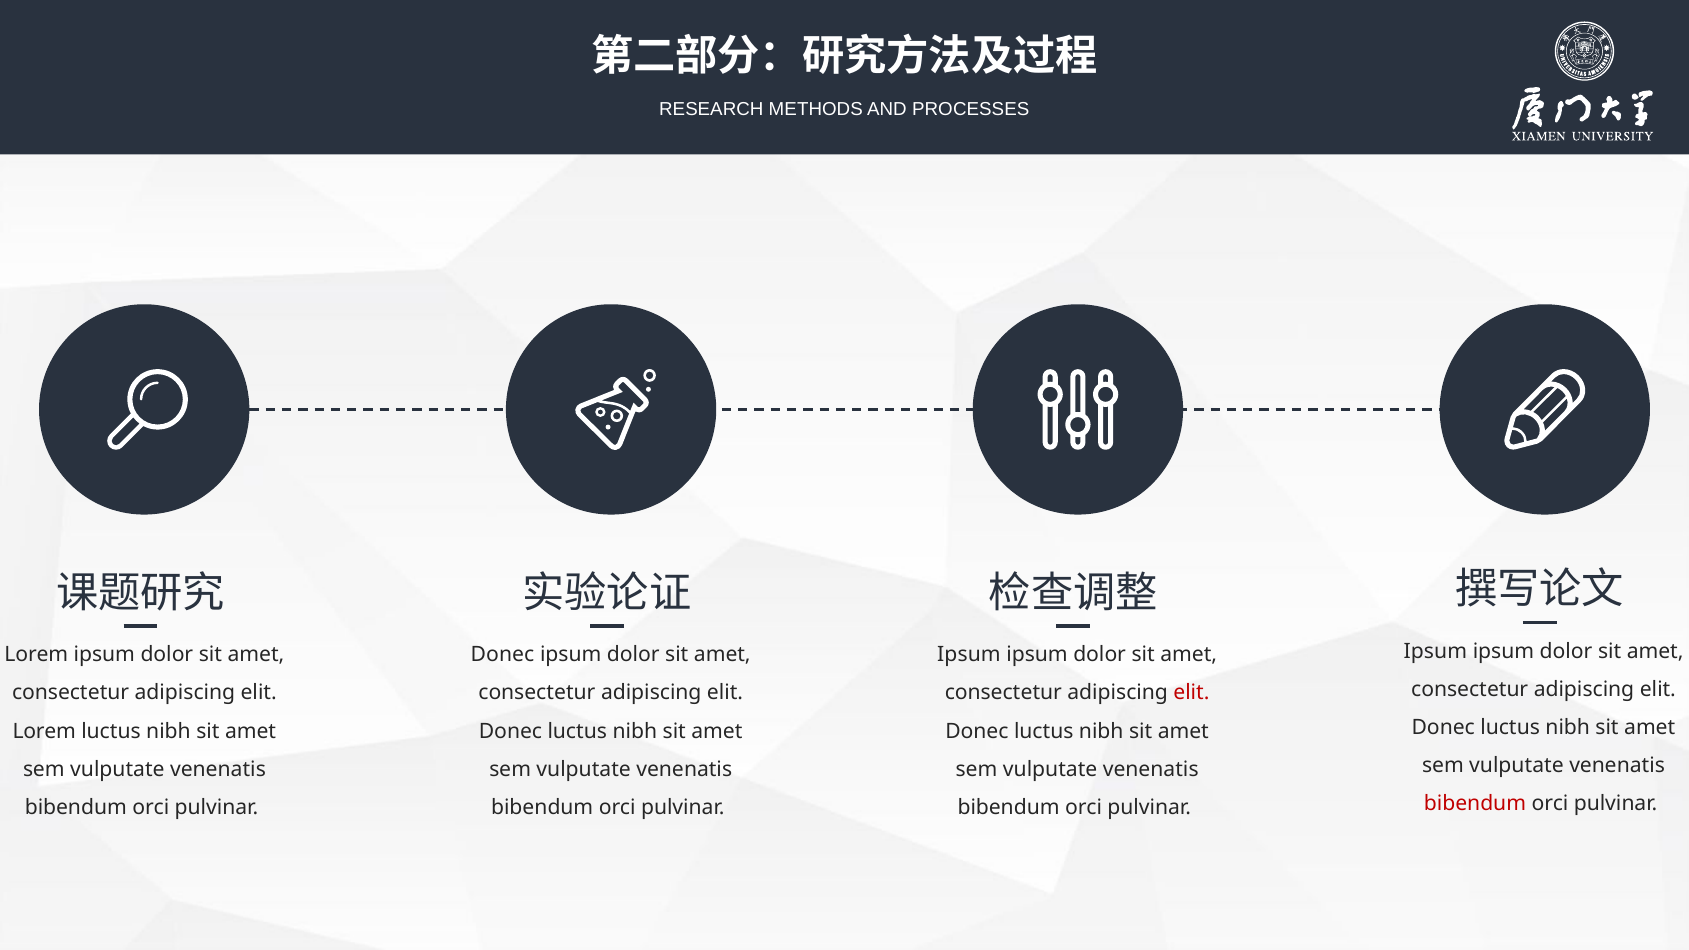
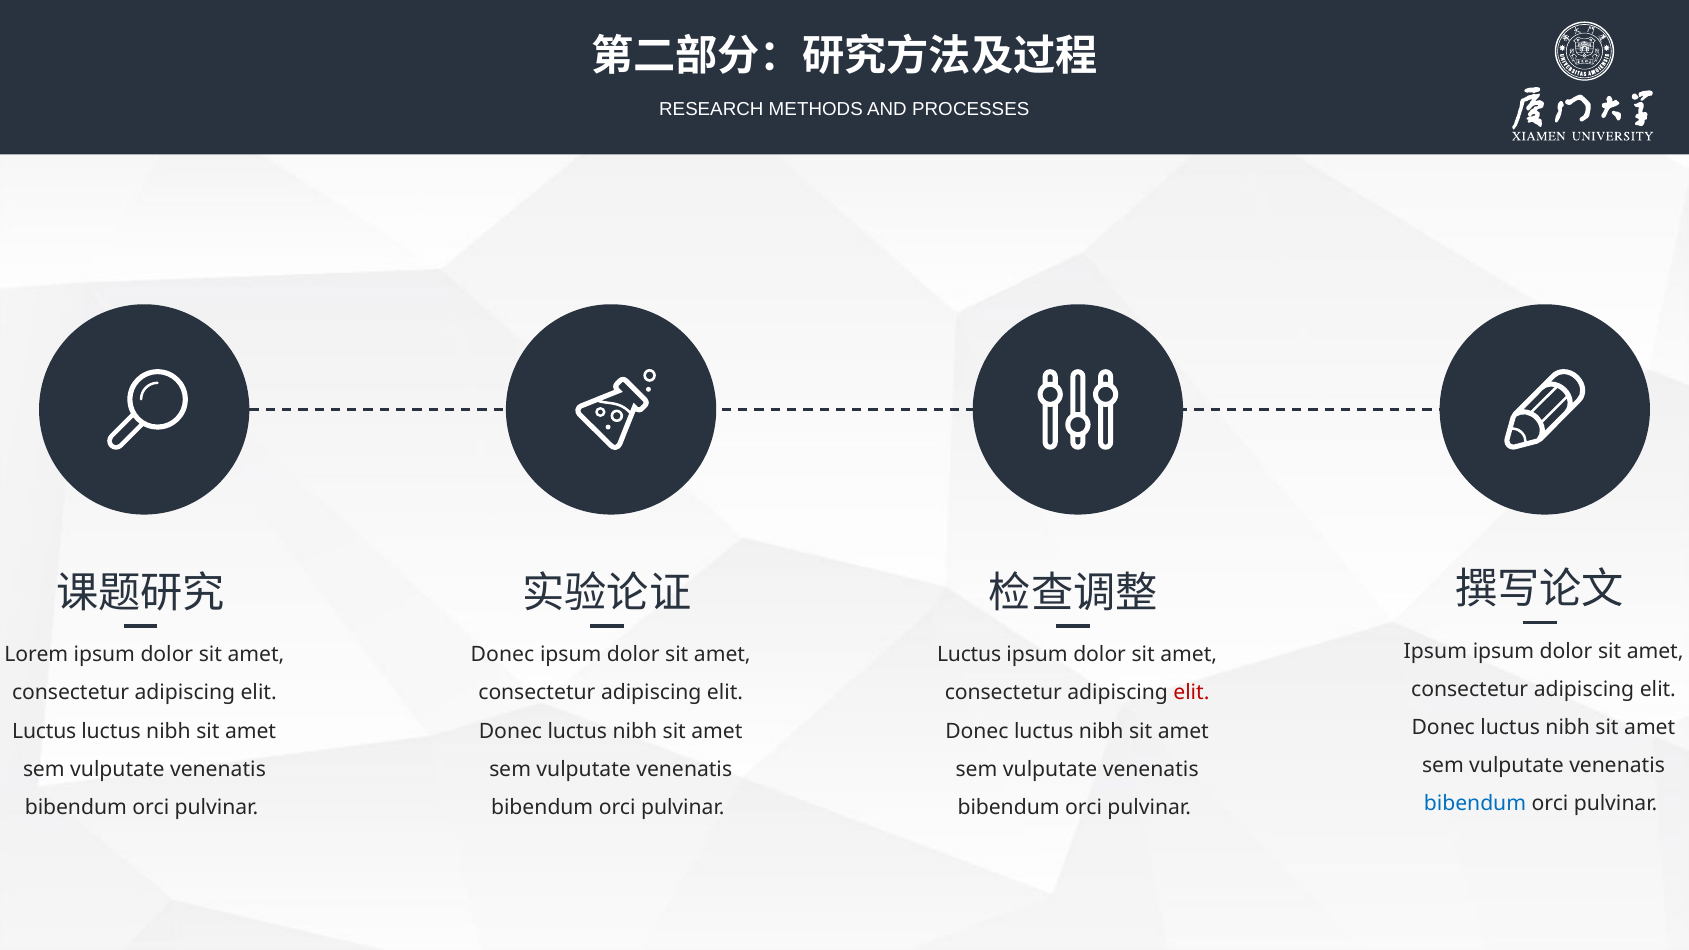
Ipsum: Ipsum -> Luctus (969, 655)
Lorem: Lorem -> Luctus (44, 731)
bibendum colour: red -> blue (1475, 804)
